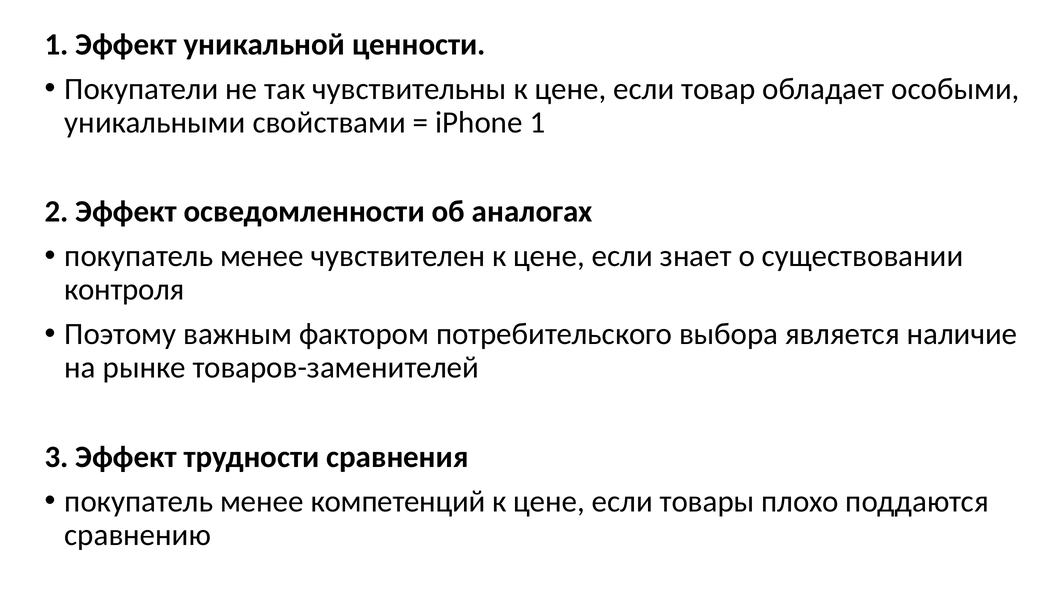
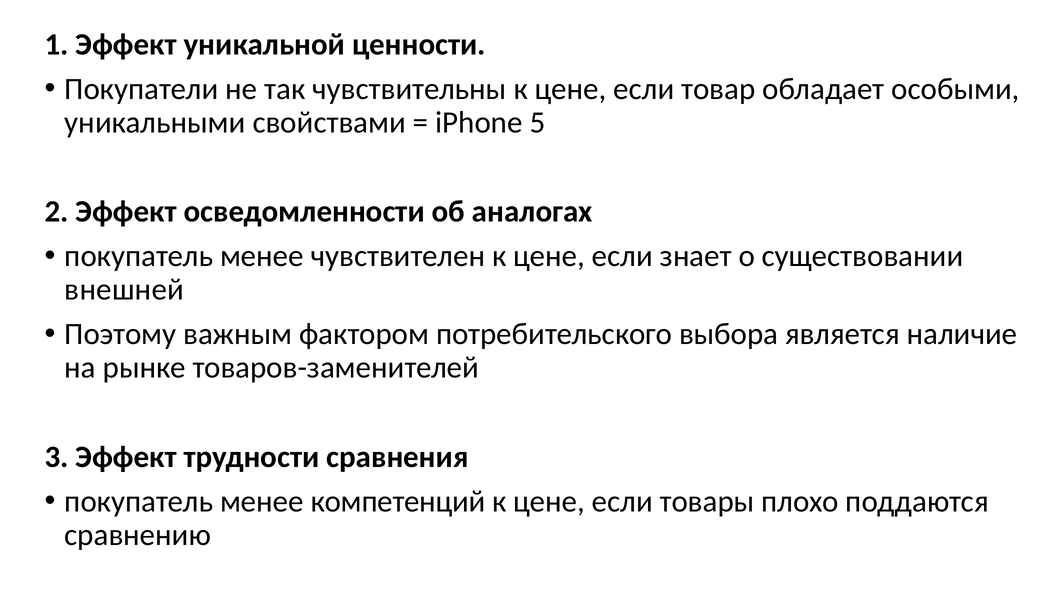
iPhone 1: 1 -> 5 (537, 122)
контроля: контроля -> внешней (124, 290)
